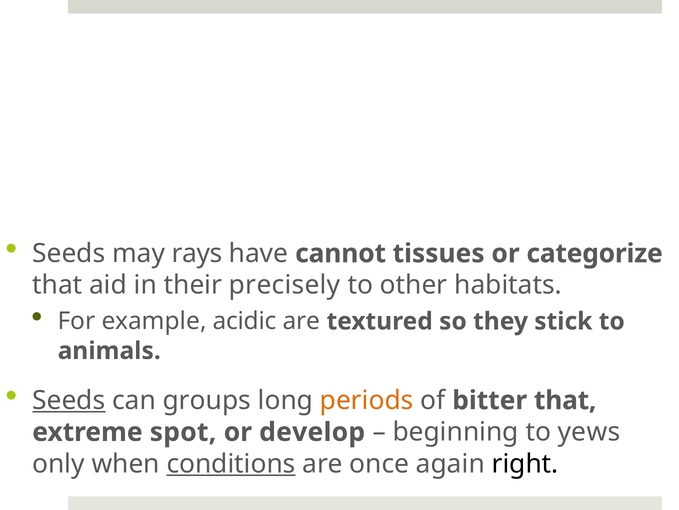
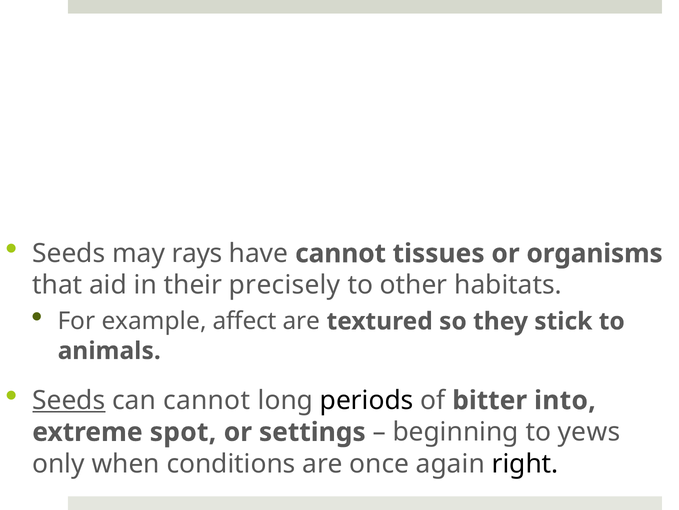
categorize: categorize -> organisms (595, 253)
acidic: acidic -> affect (245, 321)
can groups: groups -> cannot (207, 400)
periods colour: orange -> black (367, 400)
bitter that: that -> into (565, 400)
develop: develop -> settings (312, 432)
conditions underline: present -> none (231, 463)
